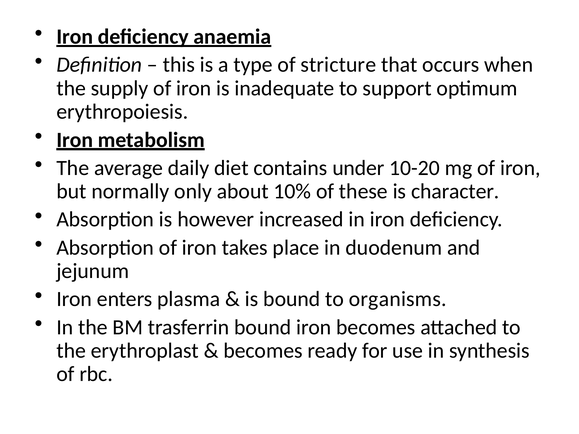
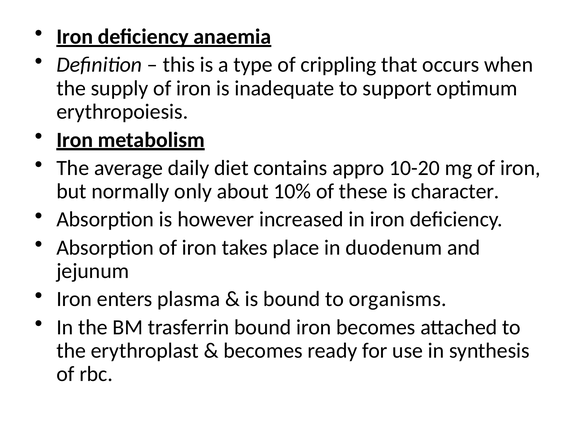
stricture: stricture -> crippling (338, 65)
under: under -> appro (358, 168)
